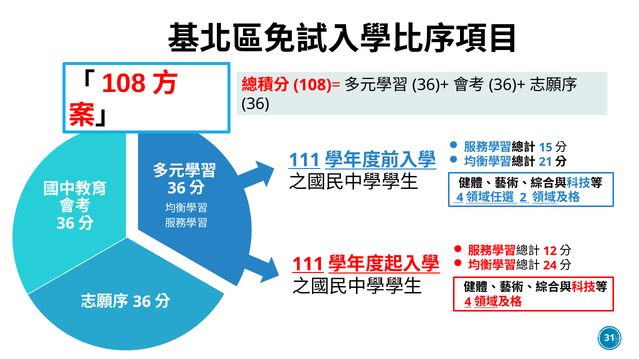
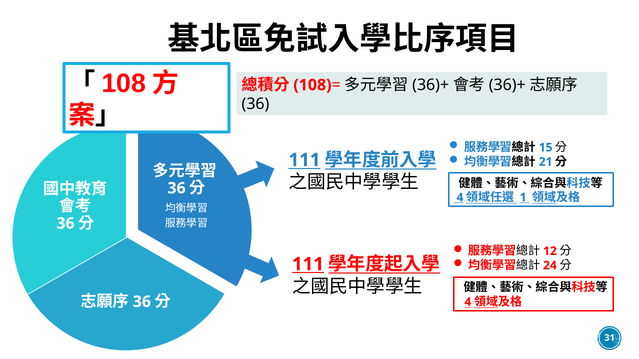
2: 2 -> 1 (523, 198)
